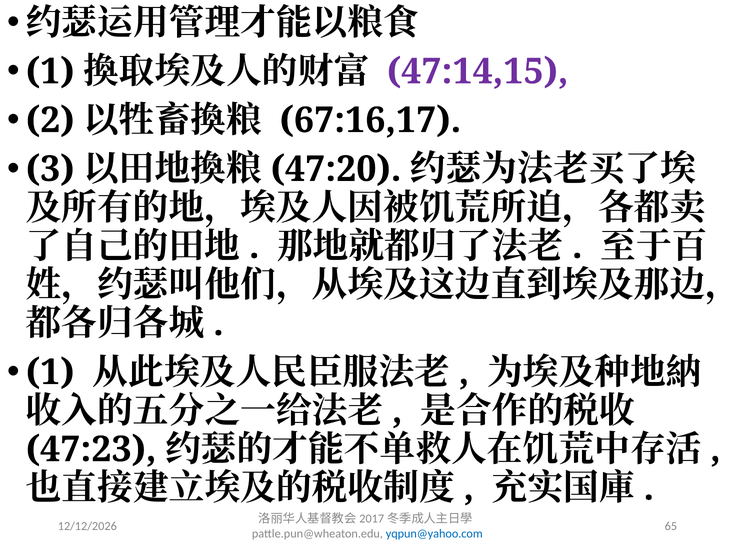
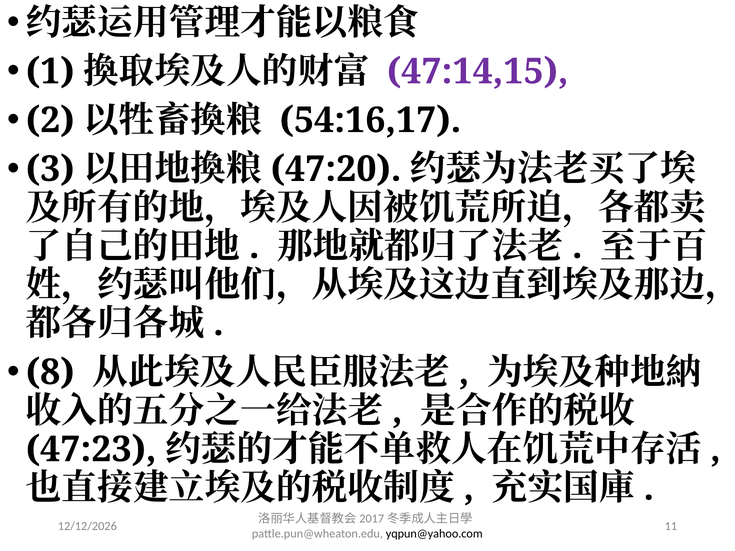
67:16,17: 67:16,17 -> 54:16,17 (370, 120)
1: 1 -> 8 (50, 372)
65: 65 -> 11 (671, 526)
yqpun@yahoo.com colour: blue -> black (434, 534)
